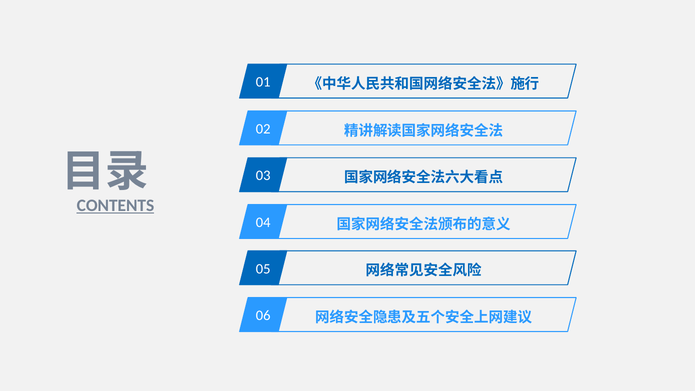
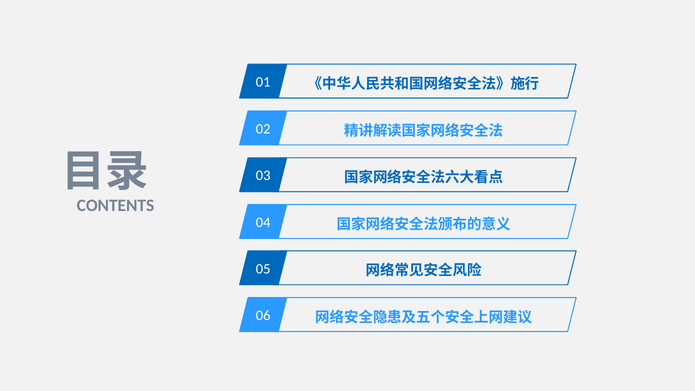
CONTENTS underline: present -> none (115, 206)
